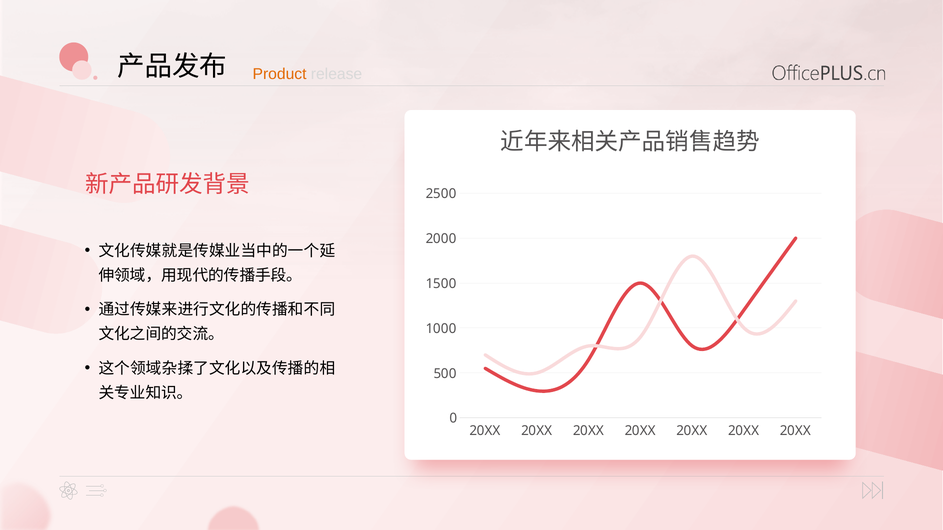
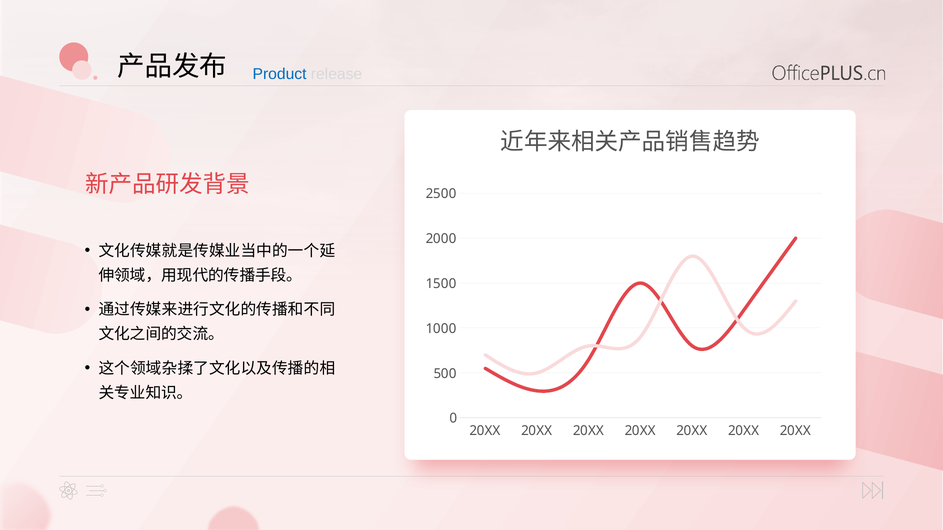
Product colour: orange -> blue (280, 74)
